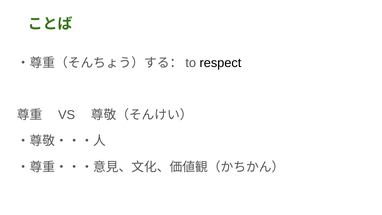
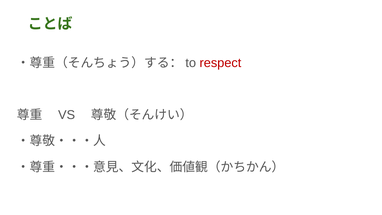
respect colour: black -> red (220, 63)
